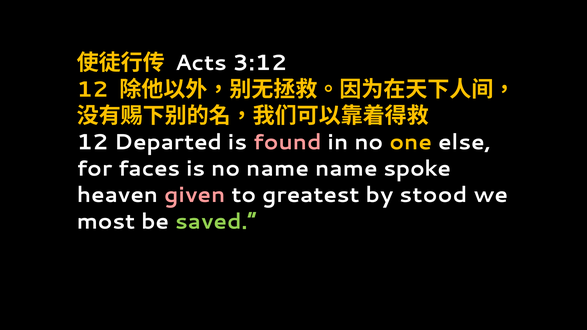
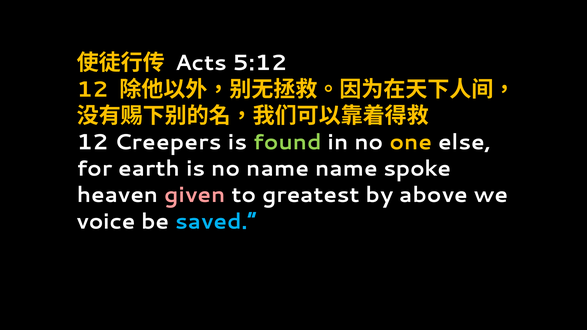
3:12: 3:12 -> 5:12 (260, 63)
Departed: Departed -> Creepers (168, 142)
found colour: pink -> light green (287, 142)
faces: faces -> earth (149, 169)
stood: stood -> above (434, 195)
most: most -> voice (106, 222)
saved colour: light green -> light blue (216, 222)
